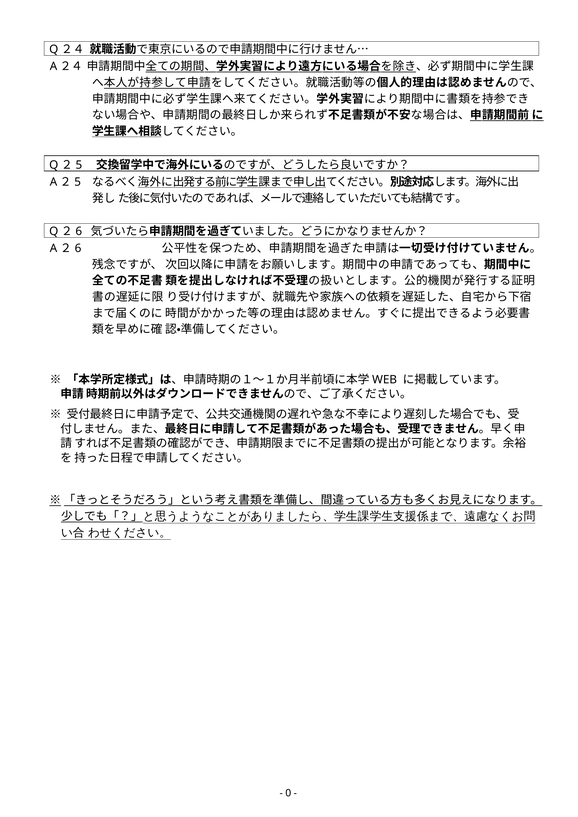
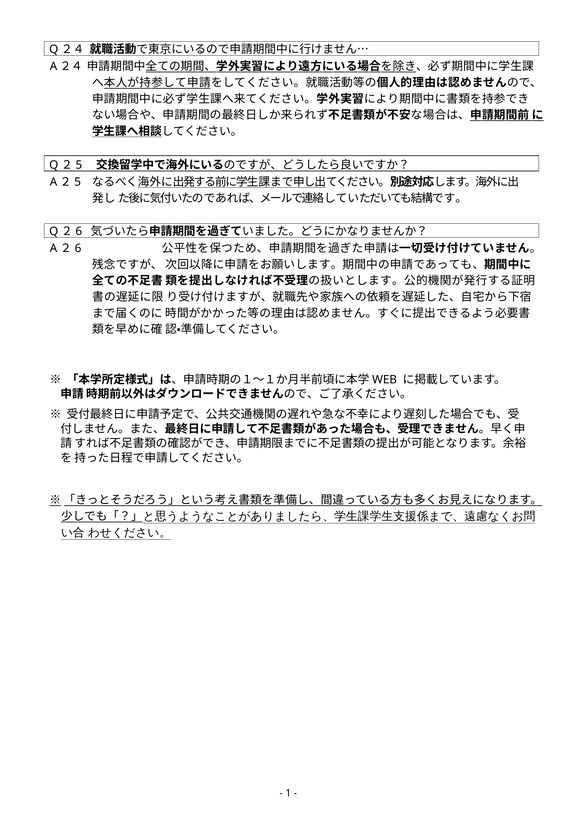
0: 0 -> 1 (288, 793)
